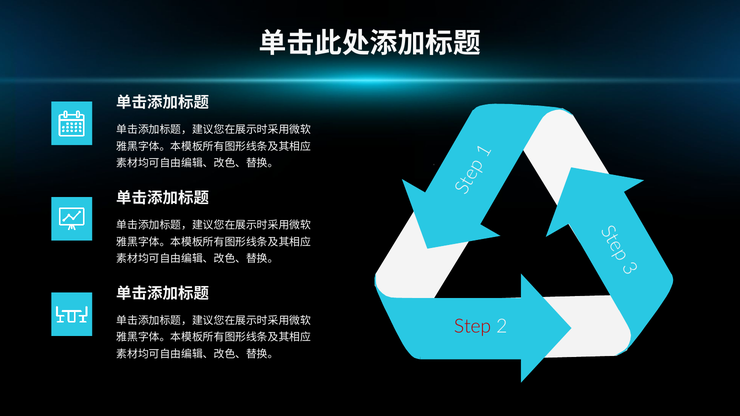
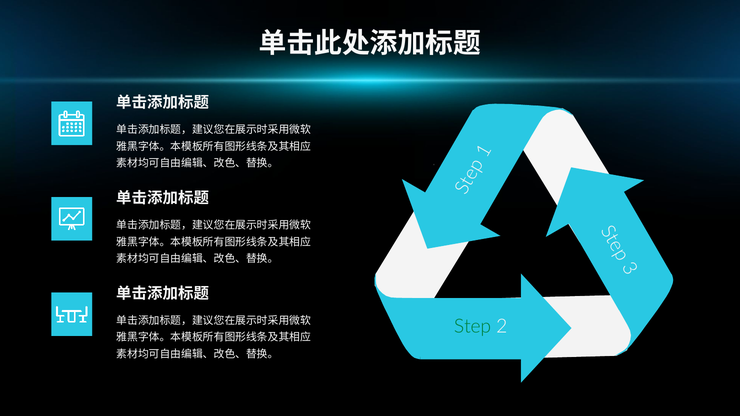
Step colour: red -> green (473, 327)
